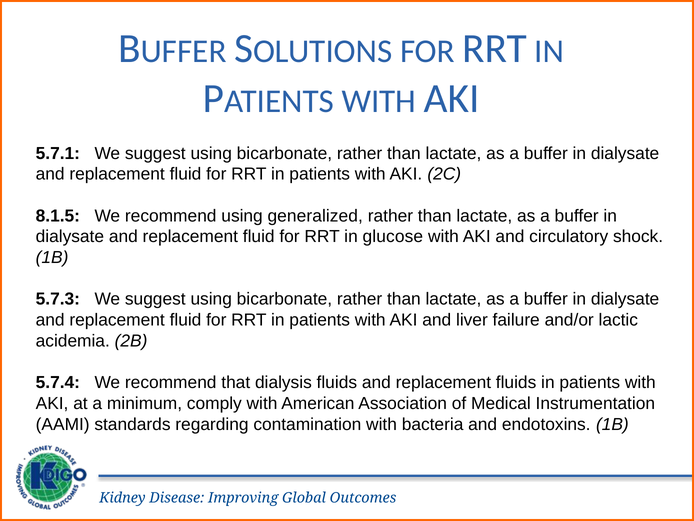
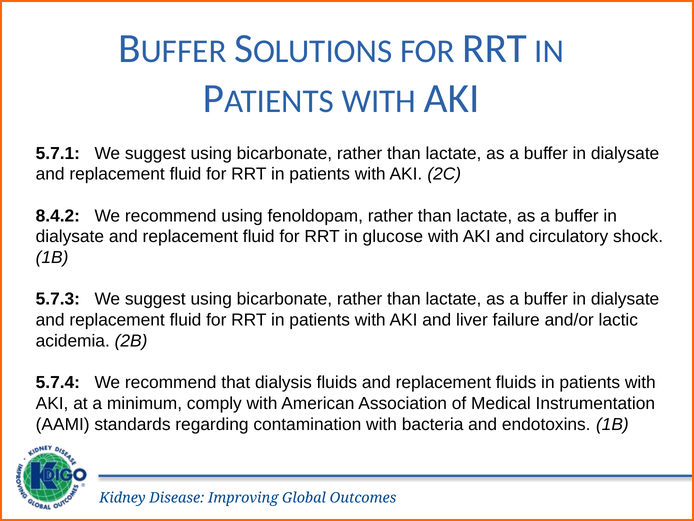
8.1.5: 8.1.5 -> 8.4.2 (58, 216)
generalized: generalized -> fenoldopam (315, 216)
